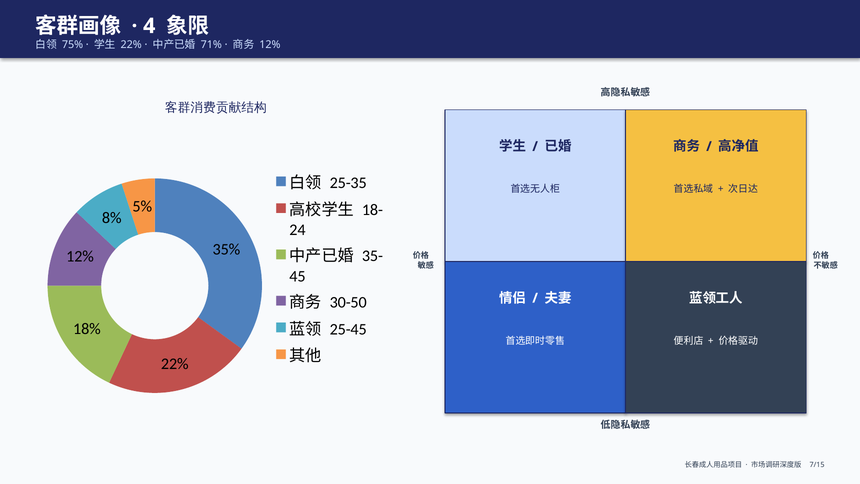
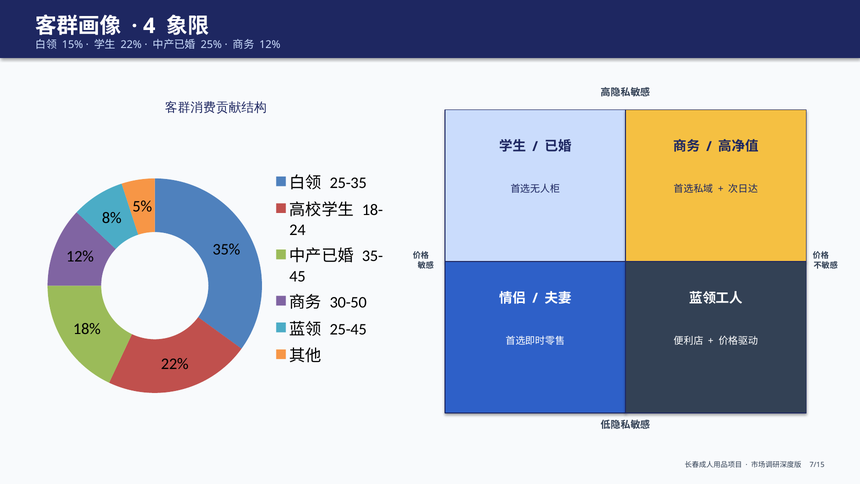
75%: 75% -> 15% (72, 45)
71%: 71% -> 25% (211, 45)
